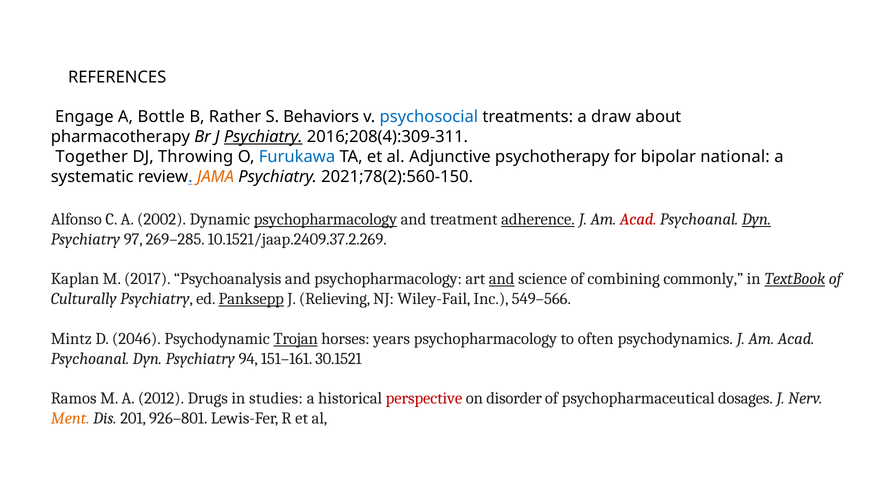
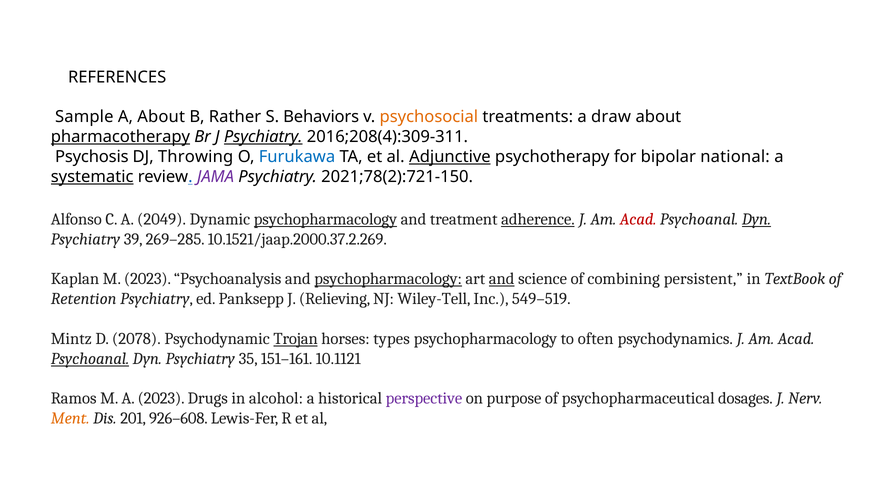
Engage: Engage -> Sample (84, 117)
A Bottle: Bottle -> About (161, 117)
psychosocial colour: blue -> orange (429, 117)
pharmacotherapy underline: none -> present (120, 137)
Together: Together -> Psychosis (92, 157)
Adjunctive underline: none -> present (450, 157)
systematic underline: none -> present (92, 177)
JAMA colour: orange -> purple (215, 177)
2021;78(2):560-150: 2021;78(2):560-150 -> 2021;78(2):721-150 (397, 177)
2002: 2002 -> 2049 (162, 219)
97: 97 -> 39 (133, 239)
10.1521/jaap.2409.37.2.269: 10.1521/jaap.2409.37.2.269 -> 10.1521/jaap.2000.37.2.269 (297, 239)
M 2017: 2017 -> 2023 (147, 279)
psychopharmacology underline: none -> present (388, 279)
commonly: commonly -> persistent (703, 279)
TextBook underline: present -> none (795, 279)
Culturally: Culturally -> Retention (84, 299)
Panksepp underline: present -> none (251, 299)
Wiley-Fail: Wiley-Fail -> Wiley-Tell (434, 299)
549–566: 549–566 -> 549–519 (541, 299)
2046: 2046 -> 2078 (136, 339)
years: years -> types (392, 339)
Psychoanal underline: none -> present (90, 358)
94: 94 -> 35 (248, 358)
30.1521: 30.1521 -> 10.1121 (338, 358)
A 2012: 2012 -> 2023 (161, 398)
studies: studies -> alcohol (276, 398)
perspective colour: red -> purple (424, 398)
disorder: disorder -> purpose (514, 398)
926–801: 926–801 -> 926–608 (178, 418)
